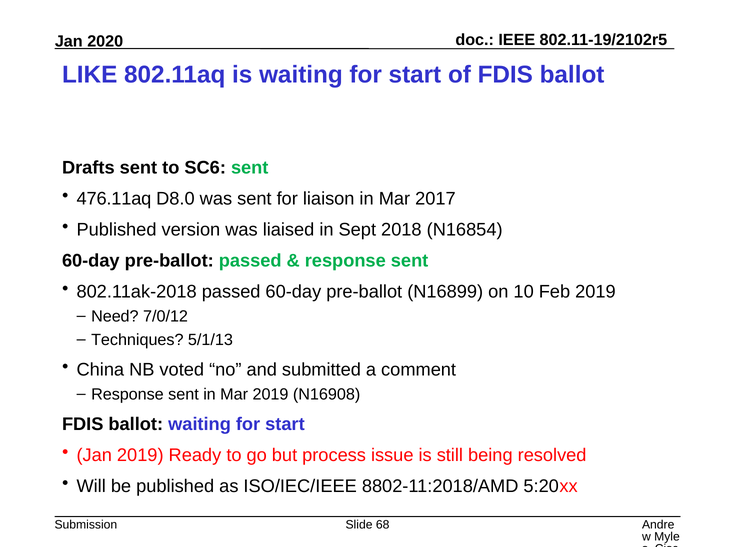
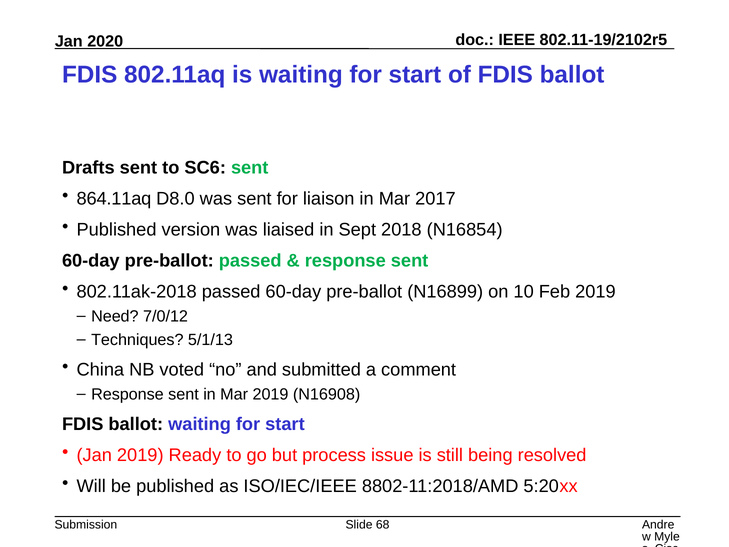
LIKE: LIKE -> FDIS (90, 75)
476.11aq: 476.11aq -> 864.11aq (114, 199)
